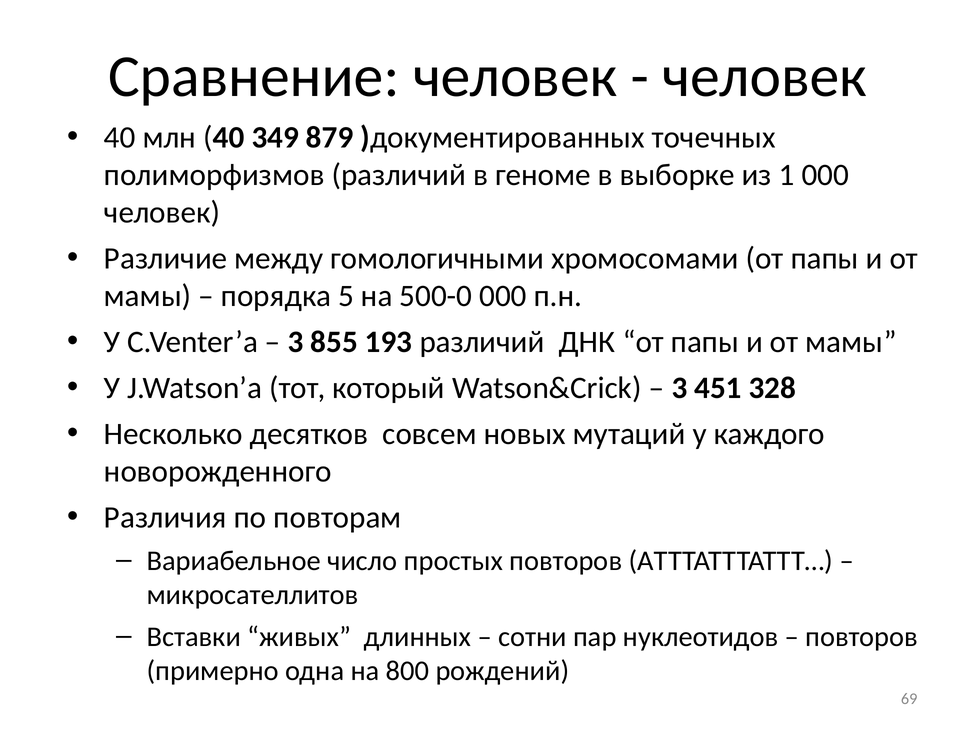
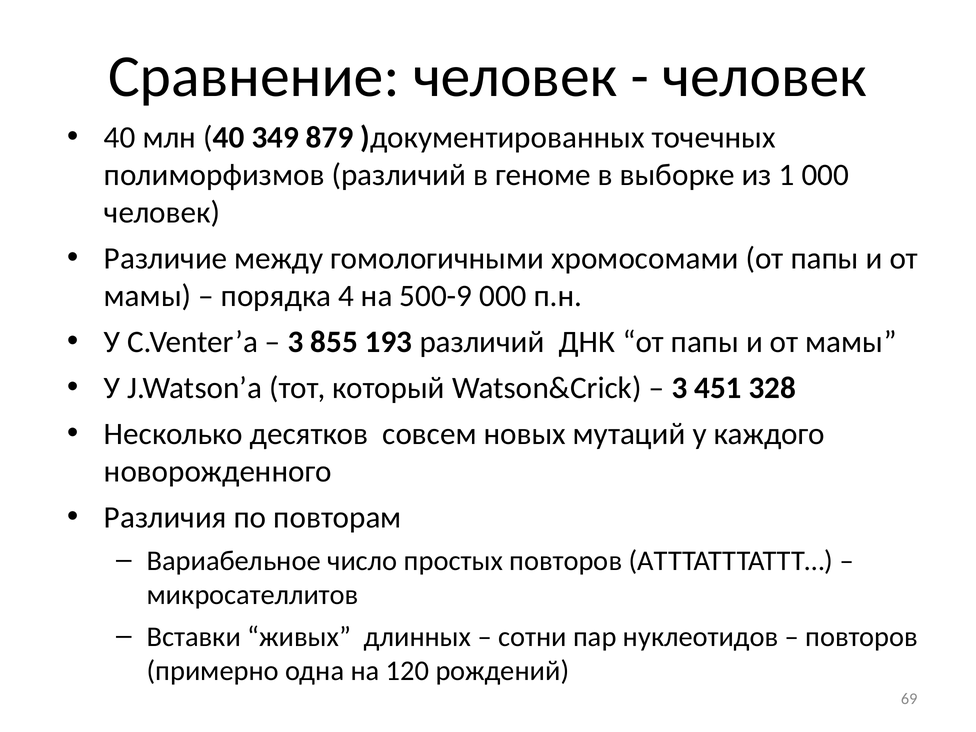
5: 5 -> 4 (346, 296)
500-0: 500-0 -> 500-9 (436, 296)
800: 800 -> 120 (407, 671)
